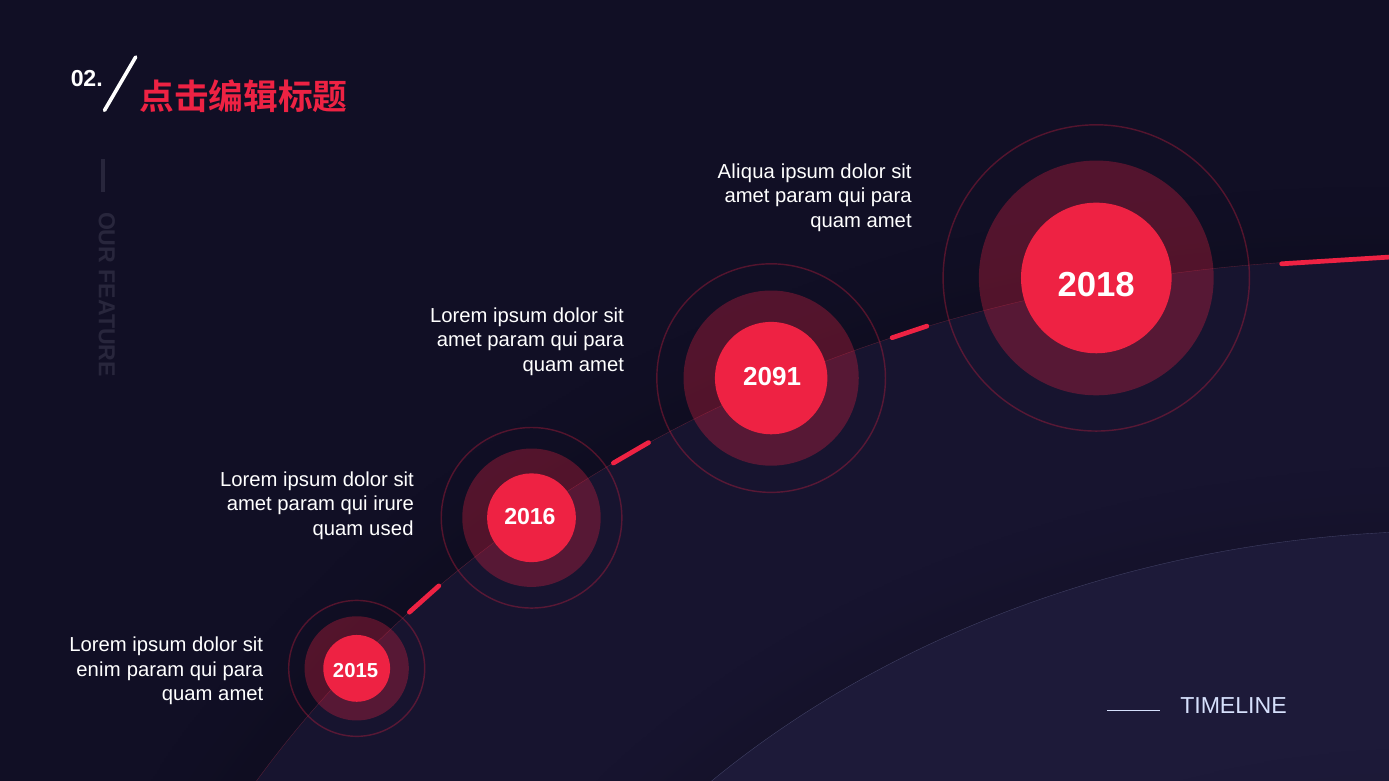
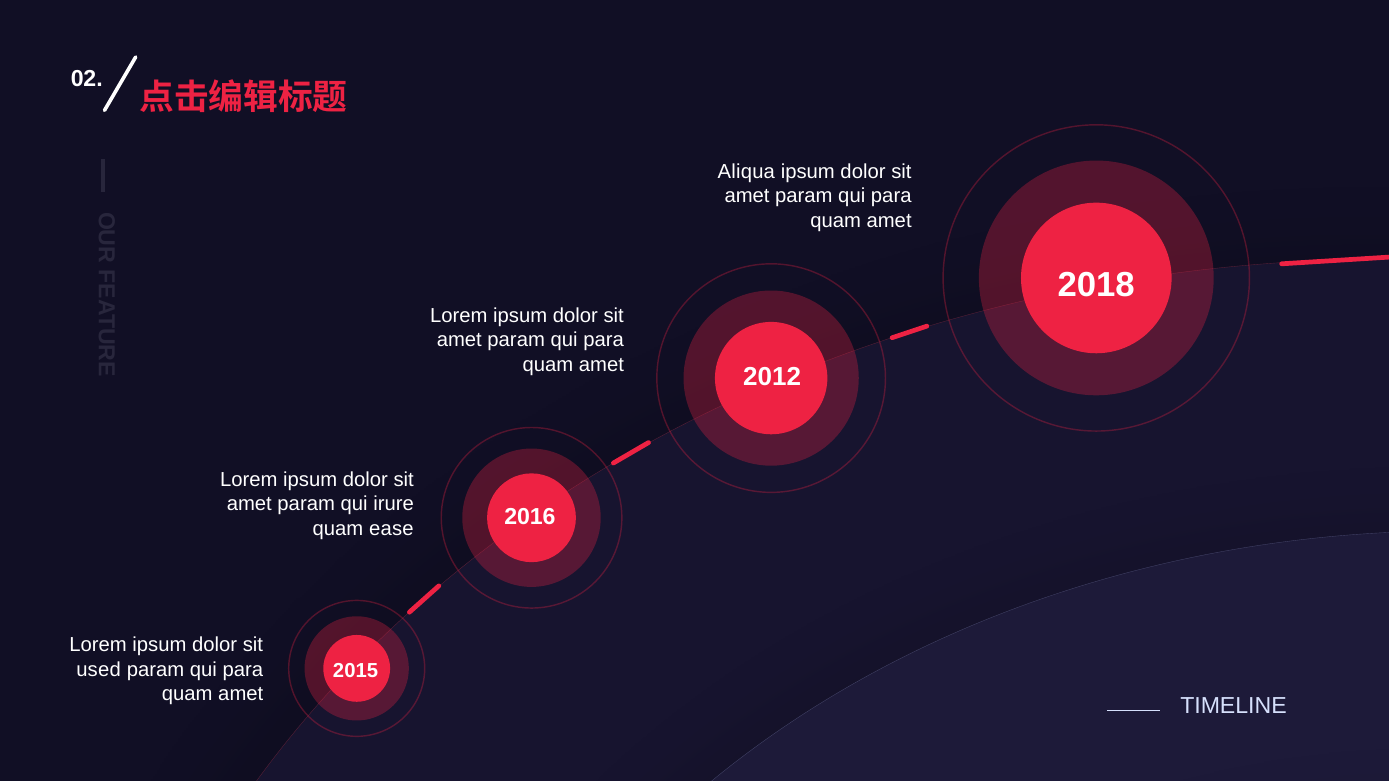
2091: 2091 -> 2012 (772, 377)
used: used -> ease (391, 529)
enim: enim -> used (99, 670)
